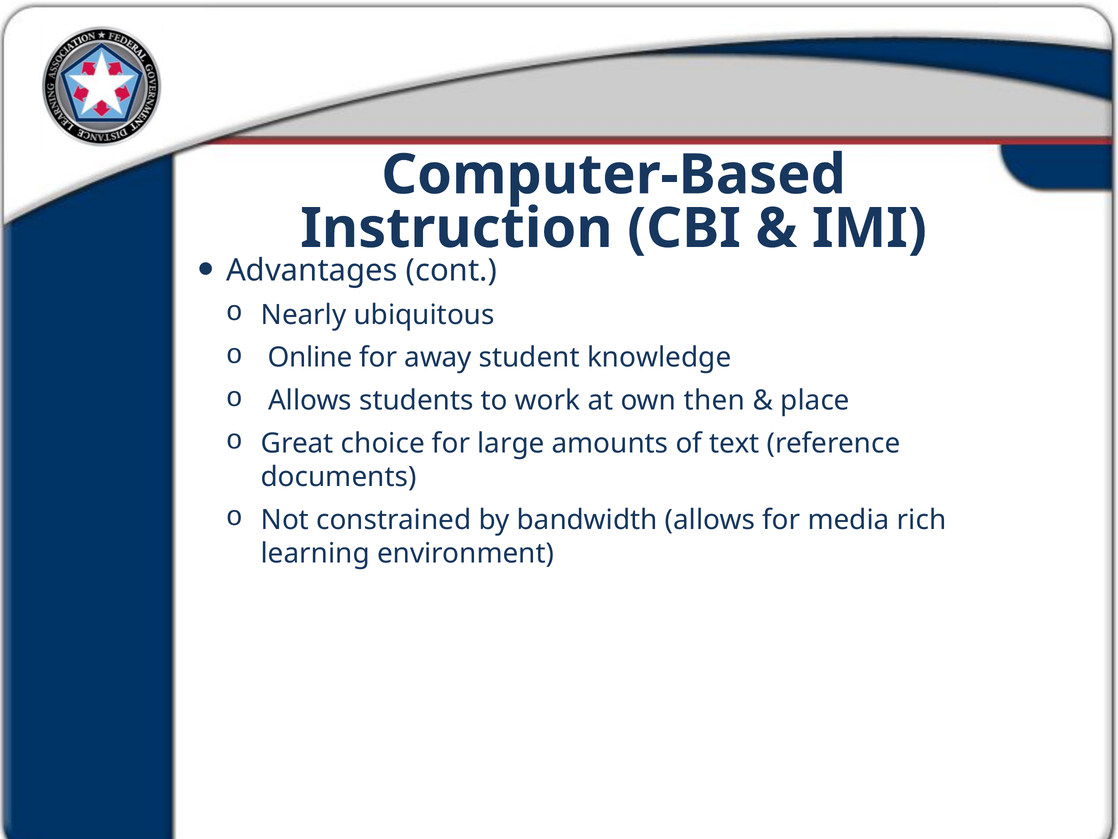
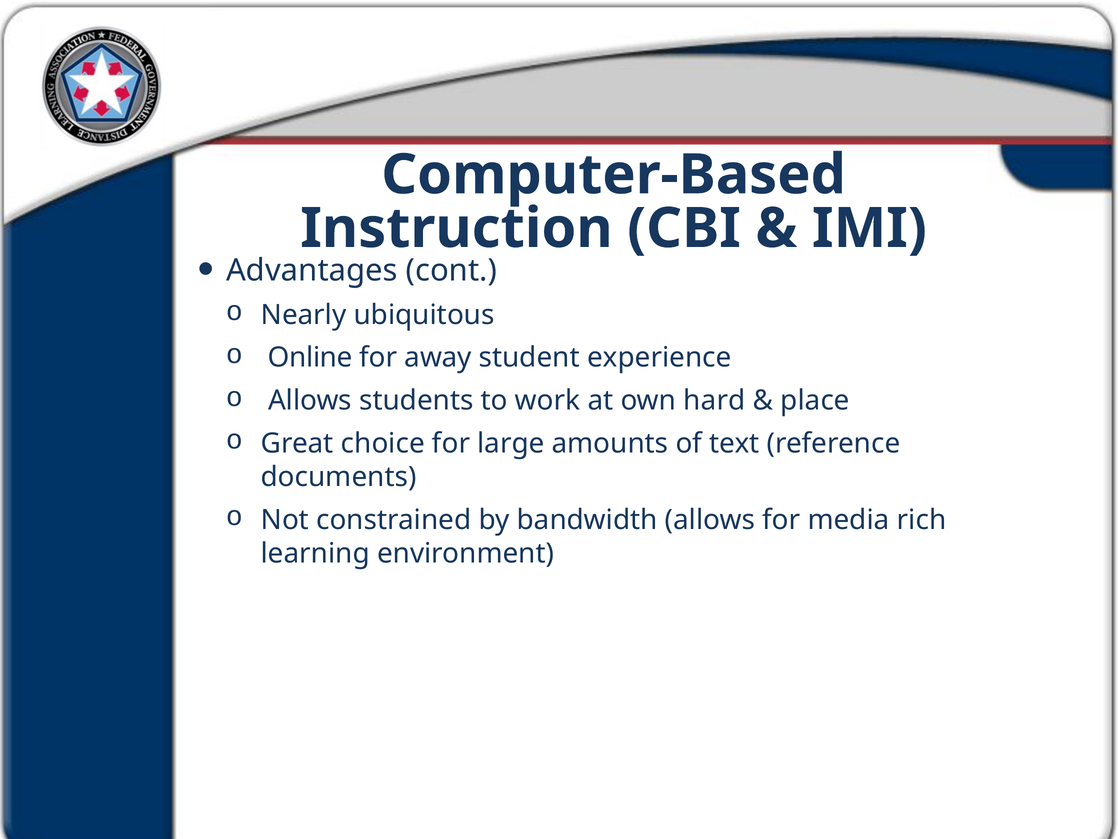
knowledge: knowledge -> experience (659, 358)
then: then -> hard (714, 400)
